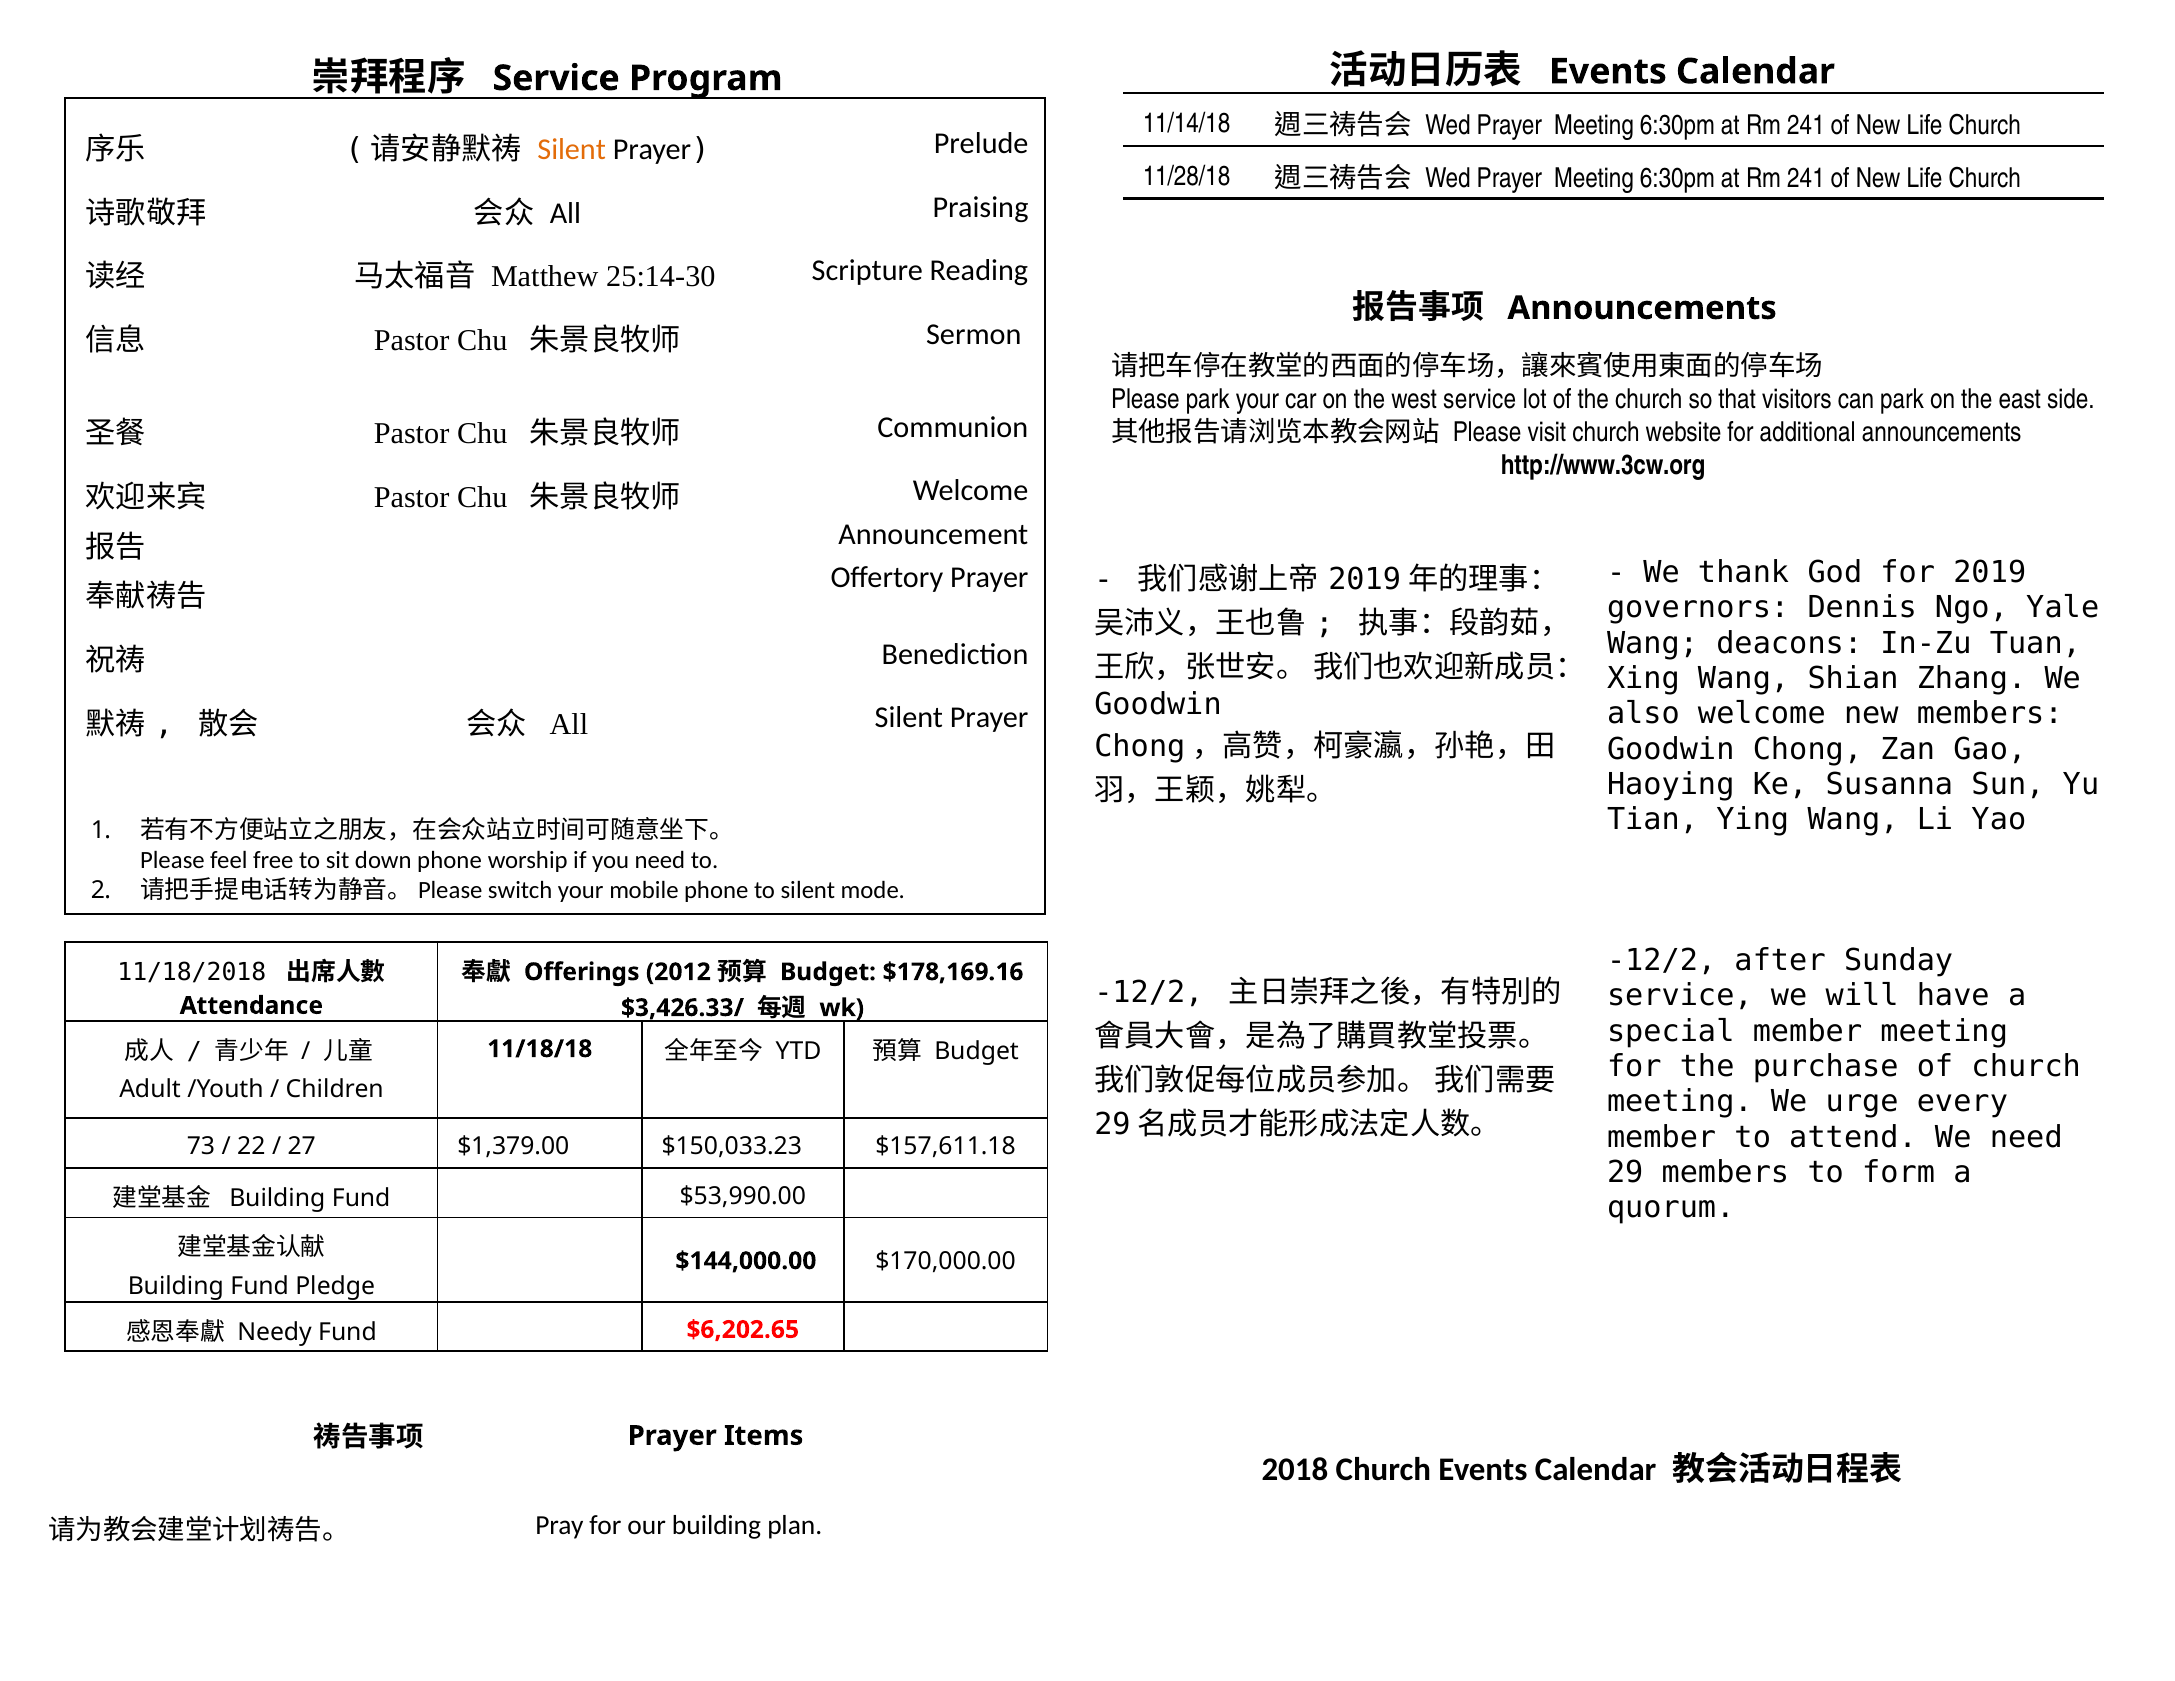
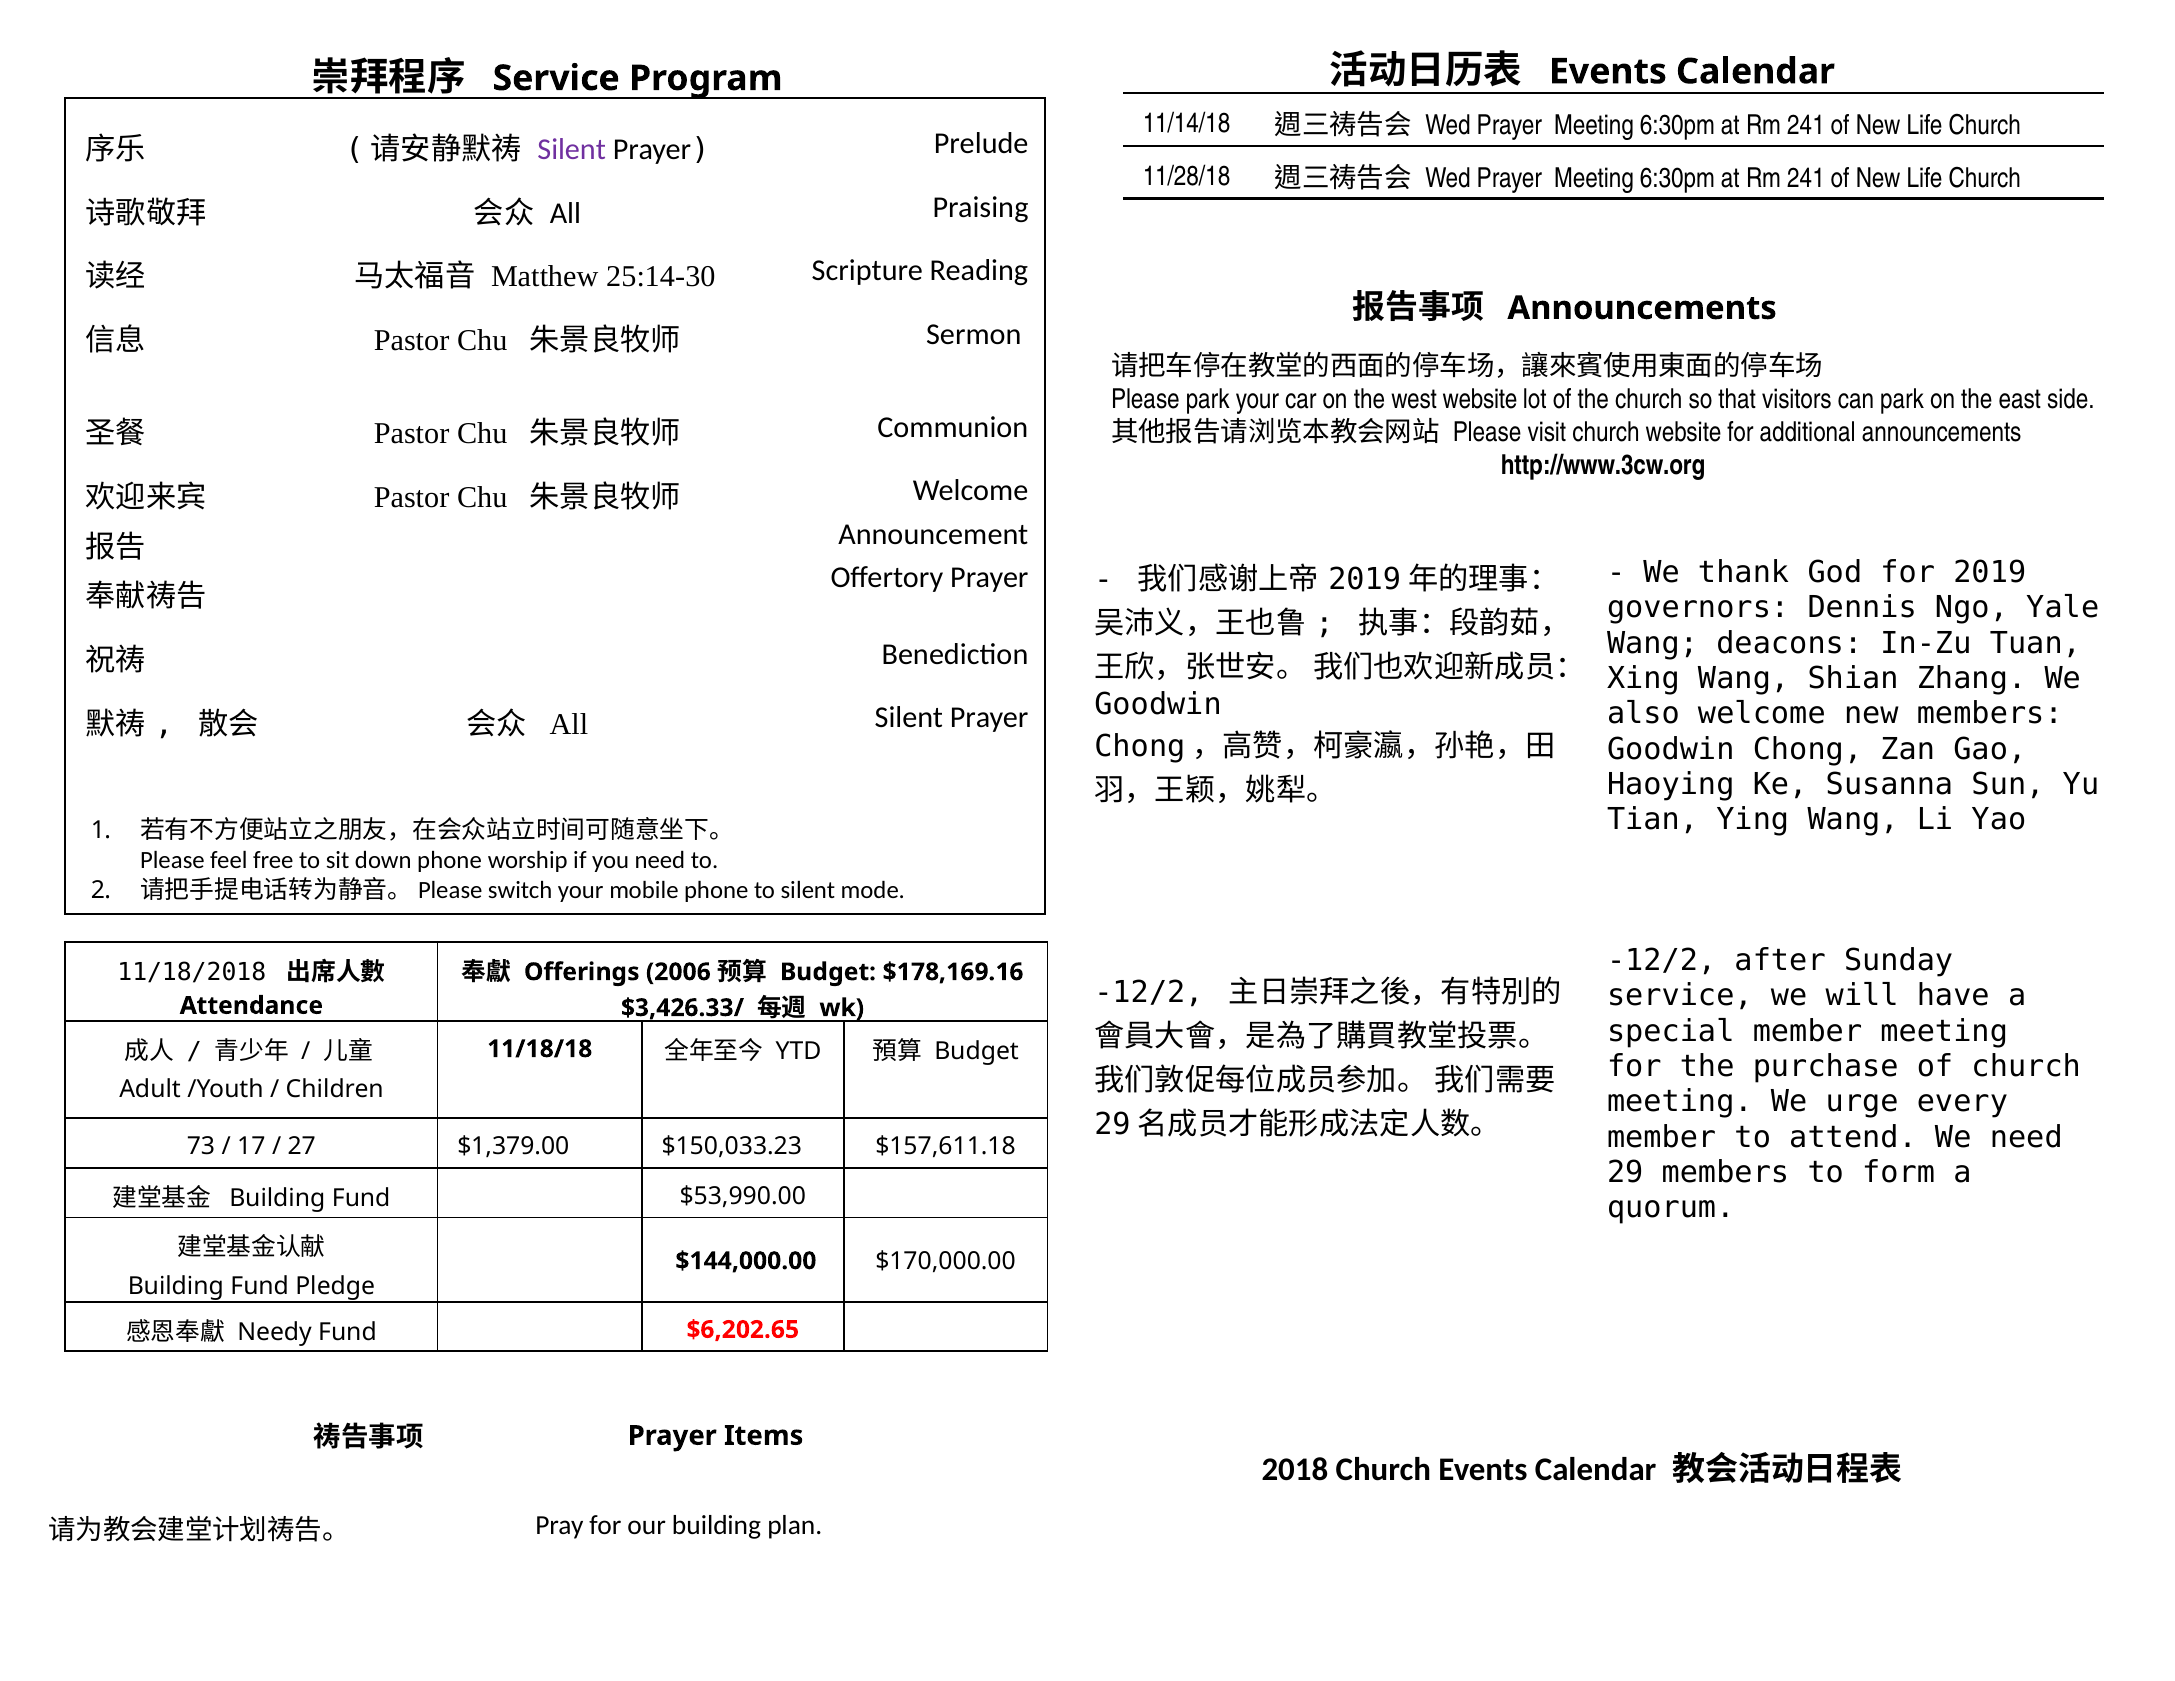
Silent colour: orange -> purple (572, 150)
west service: service -> website (1480, 399)
2012: 2012 -> 2006 (678, 972)
22: 22 -> 17 (251, 1146)
